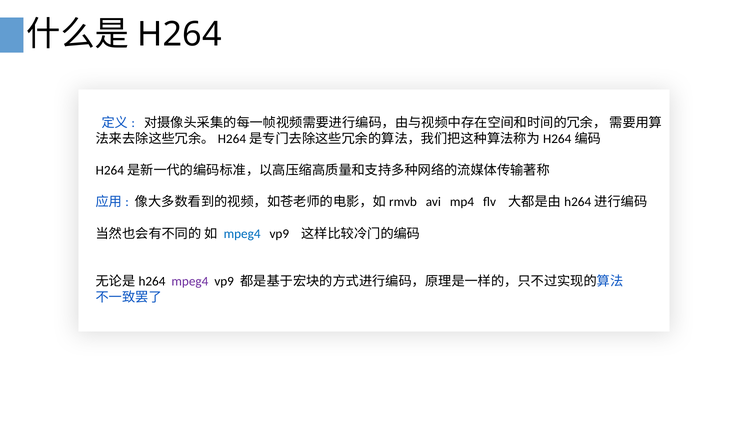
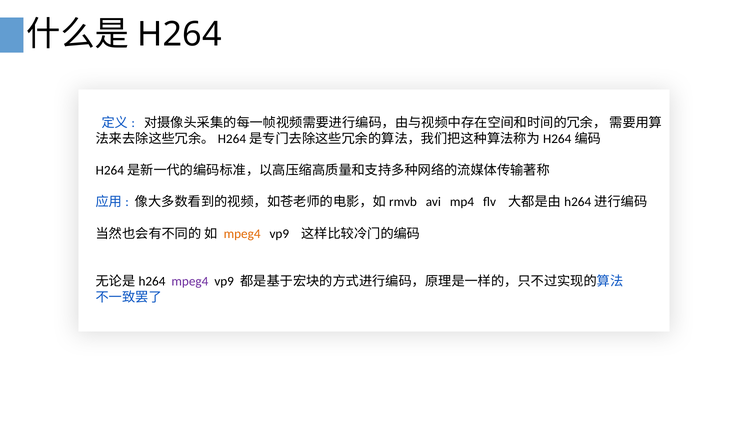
mpeg4 colour: blue -> orange (242, 234)
